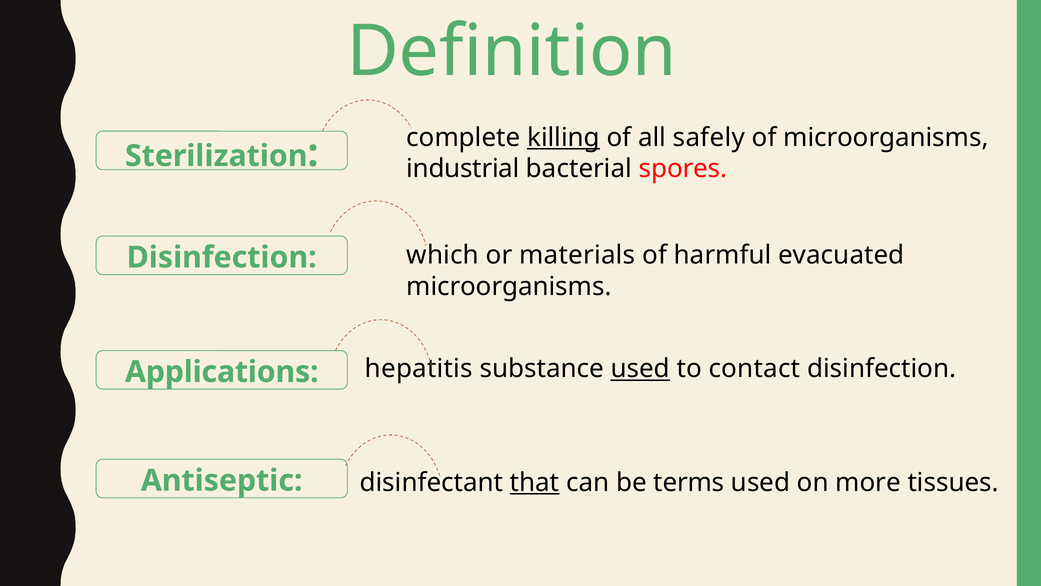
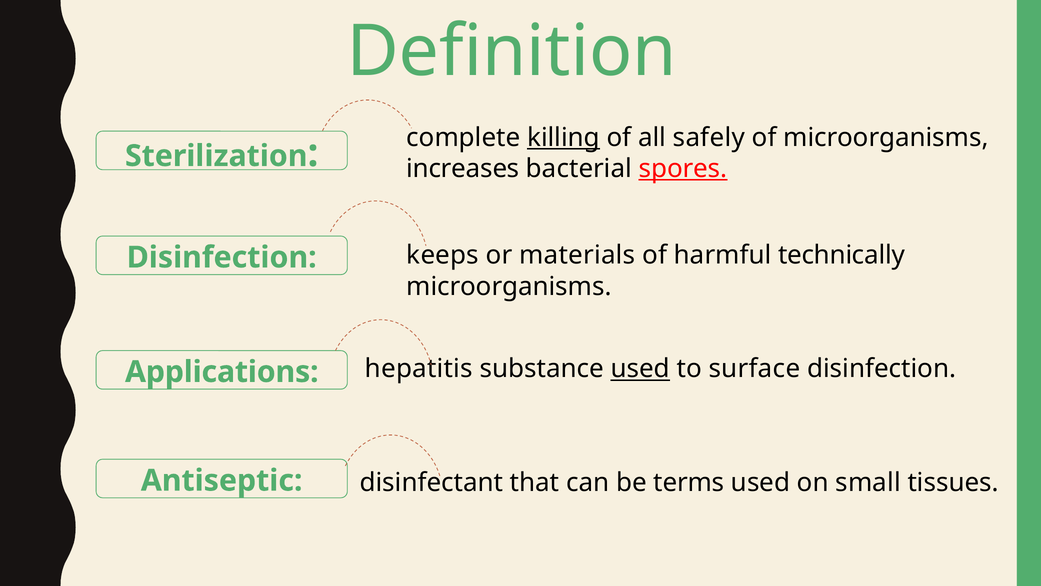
industrial: industrial -> increases (463, 169)
spores underline: none -> present (683, 169)
which: which -> keeps (443, 255)
evacuated: evacuated -> technically (841, 255)
contact: contact -> surface (754, 369)
that underline: present -> none (535, 482)
more: more -> small (868, 482)
